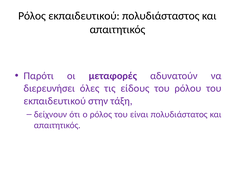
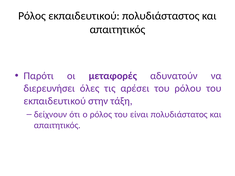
είδους: είδους -> αρέσει (135, 88)
